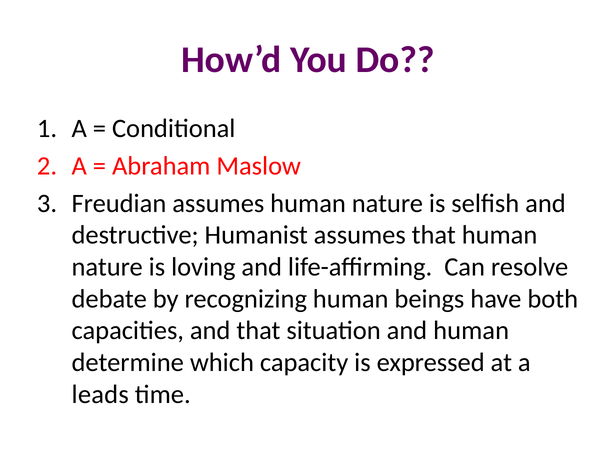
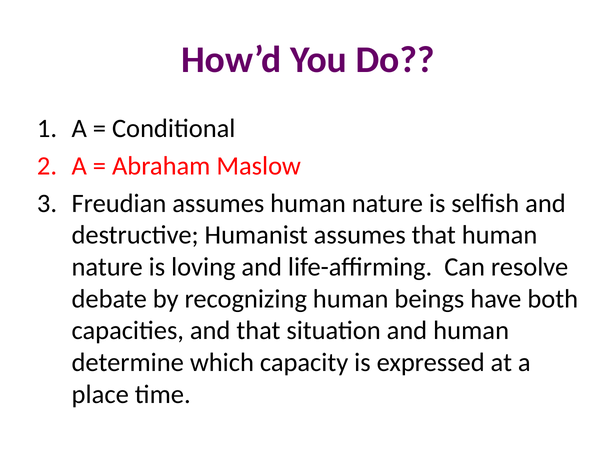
leads: leads -> place (100, 394)
